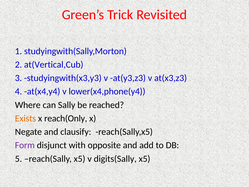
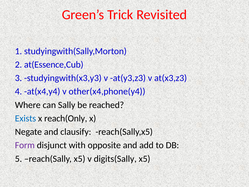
at(Vertical,Cub: at(Vertical,Cub -> at(Essence,Cub (54, 65)
lower(x4,phone(y4: lower(x4,phone(y4 -> other(x4,phone(y4 (107, 91)
Exists colour: orange -> blue (25, 118)
